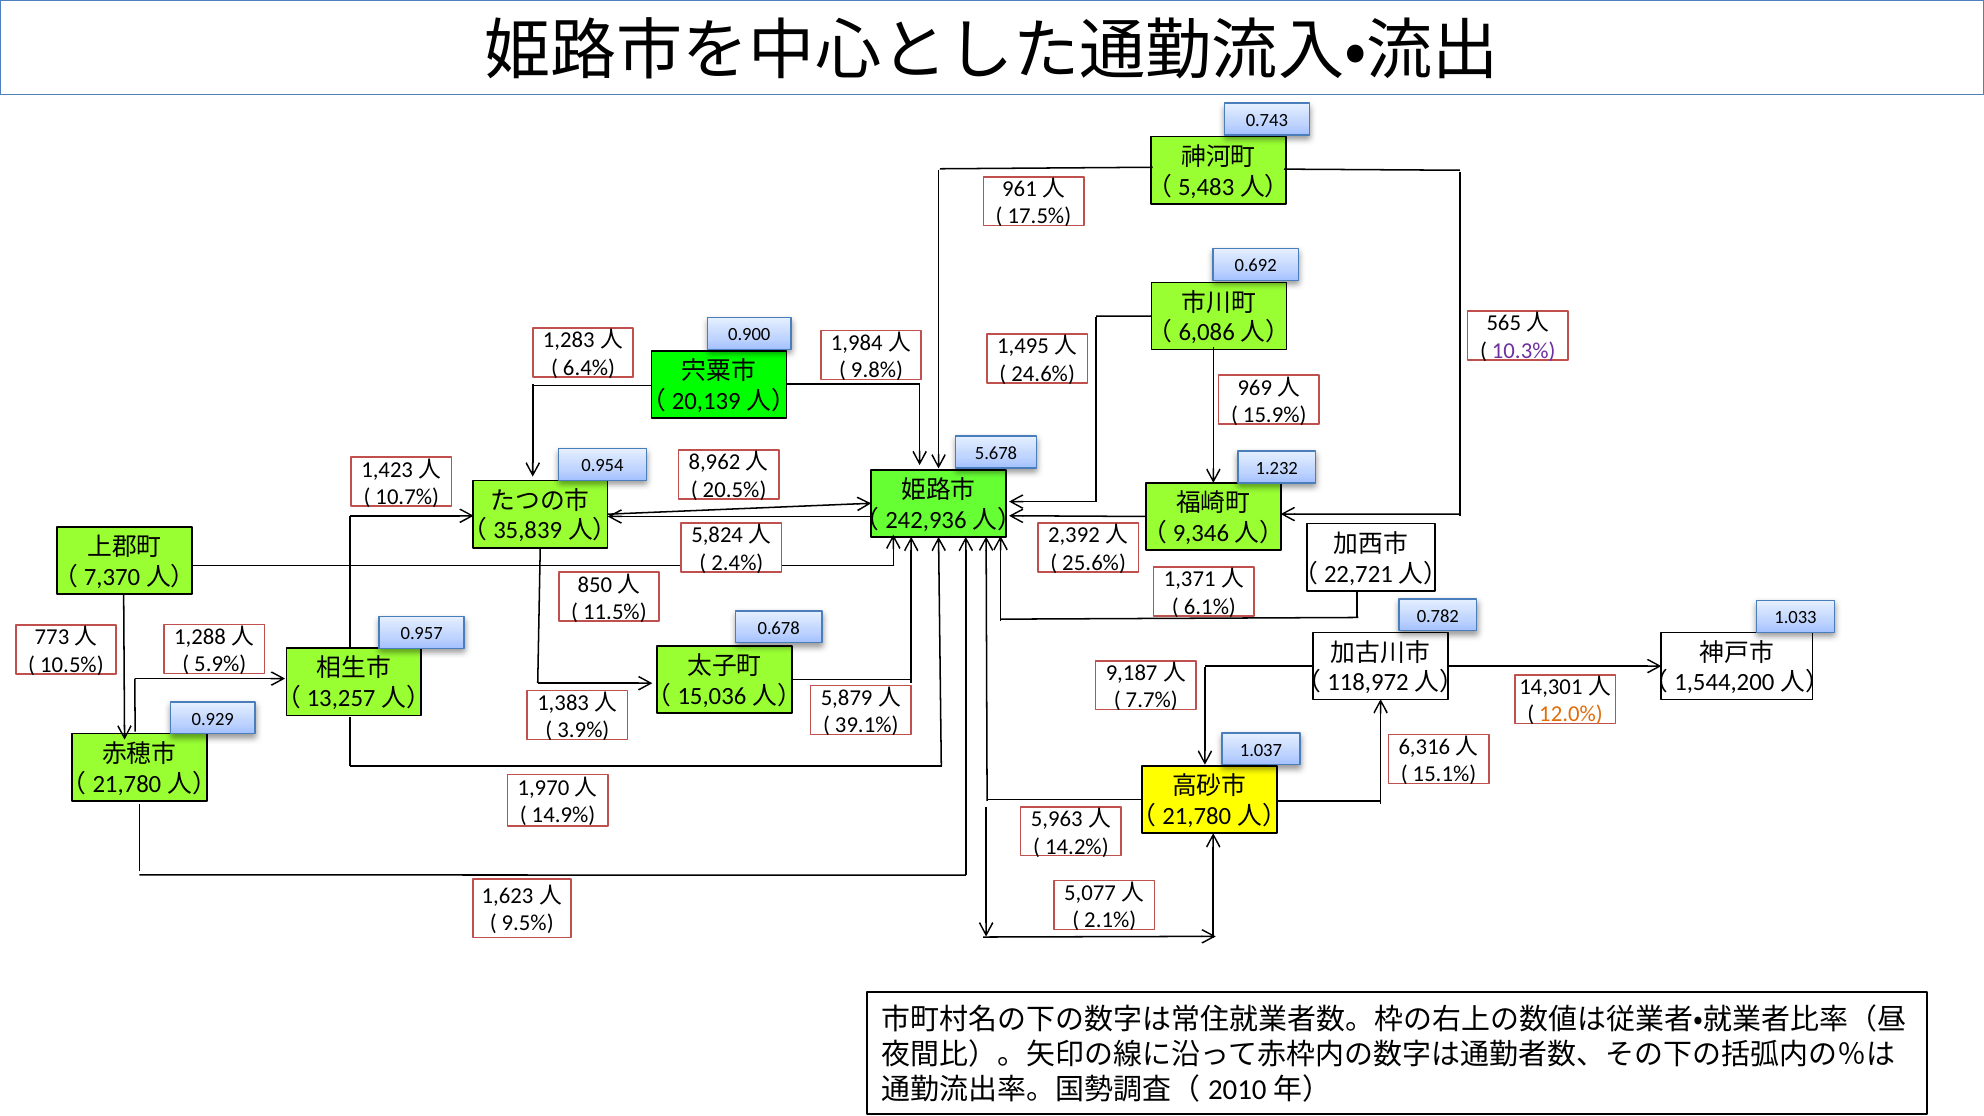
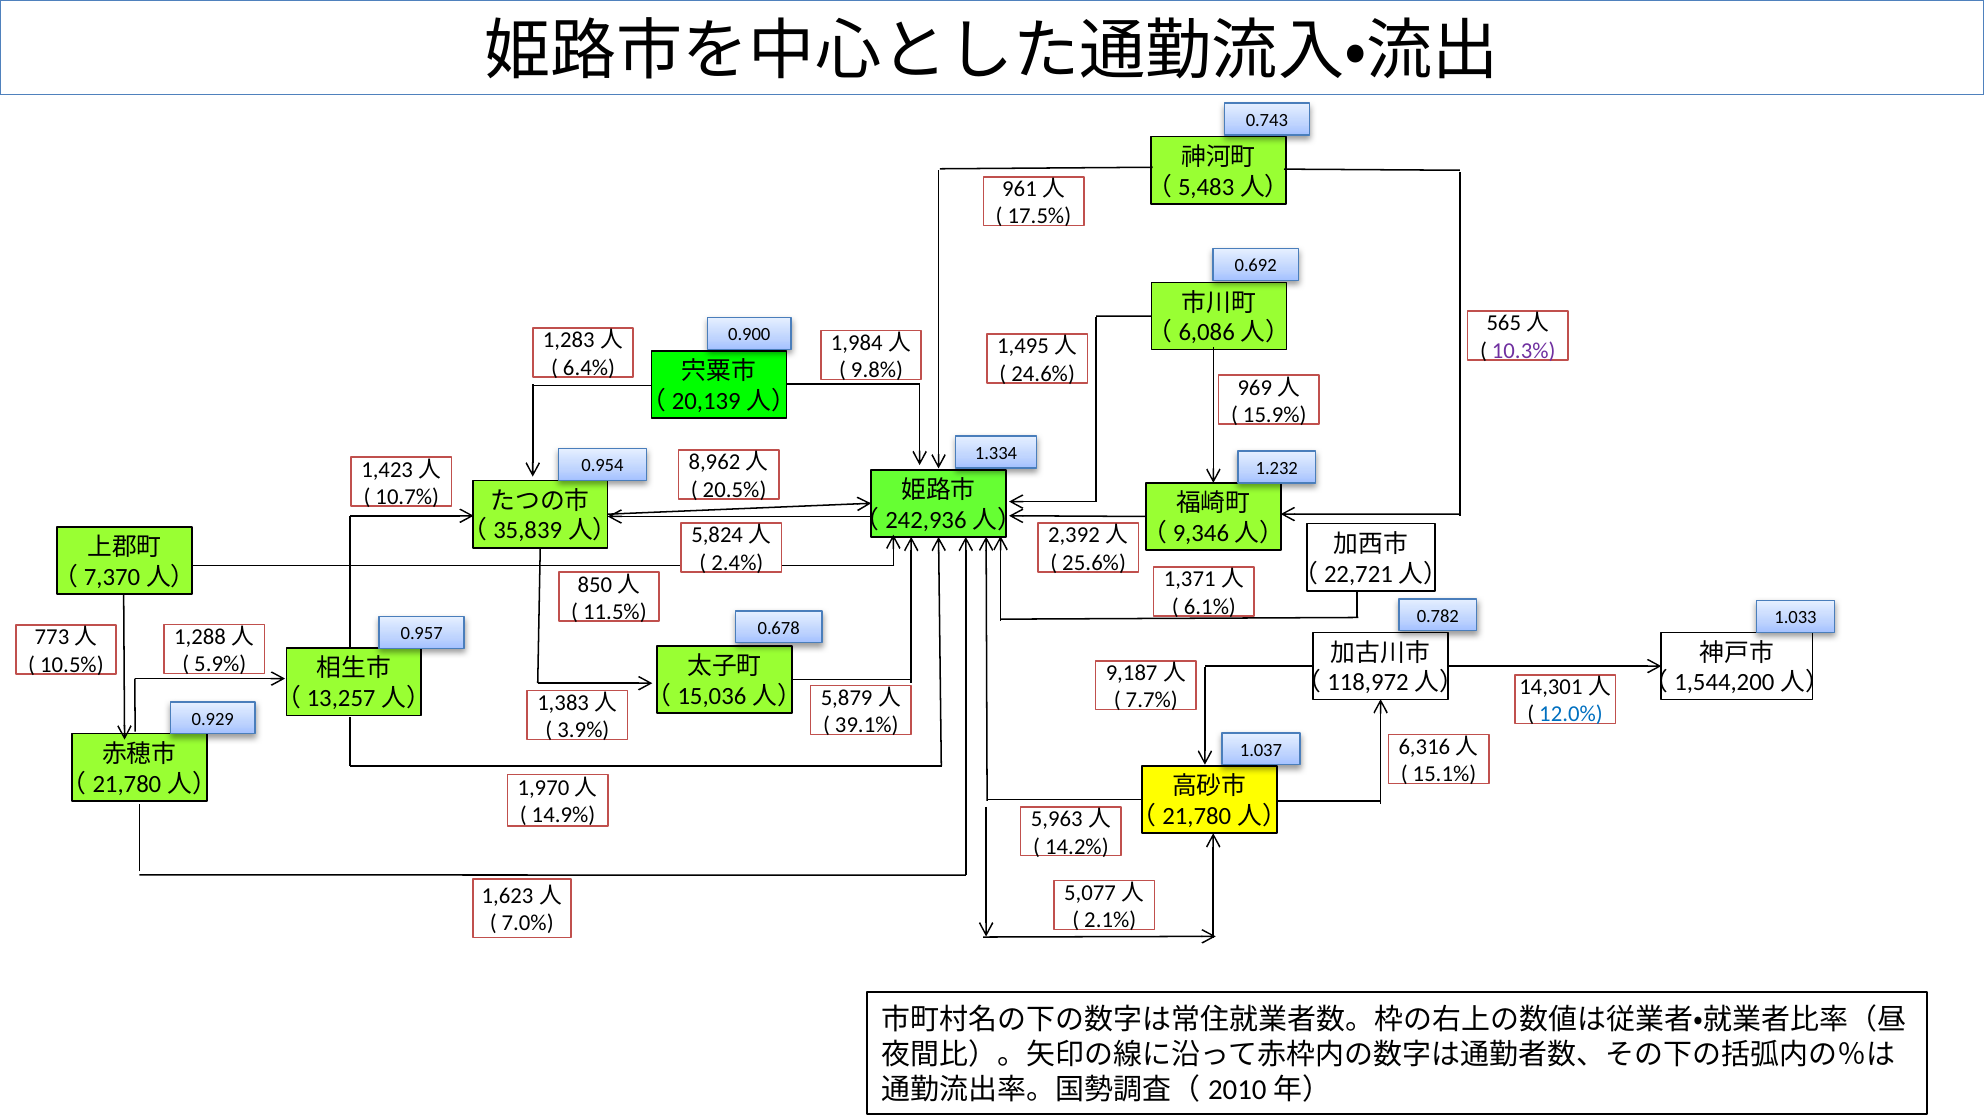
5.678: 5.678 -> 1.334 (996, 453)
12.0% colour: orange -> blue (1571, 714)
9.5%: 9.5% -> 7.0% (528, 923)
